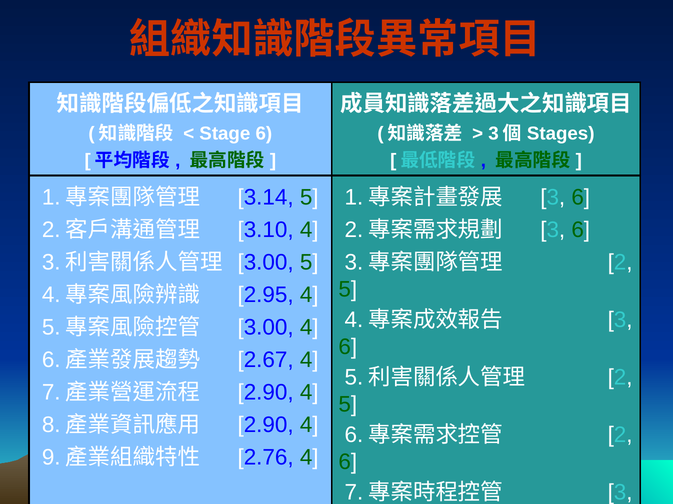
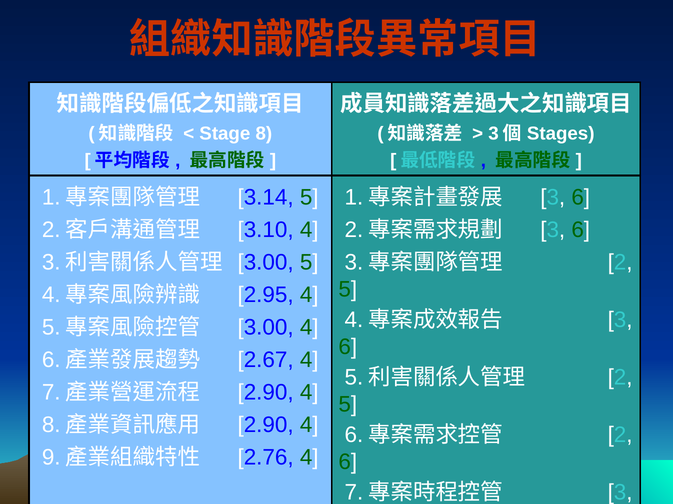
Stage 6: 6 -> 8 (264, 134)
